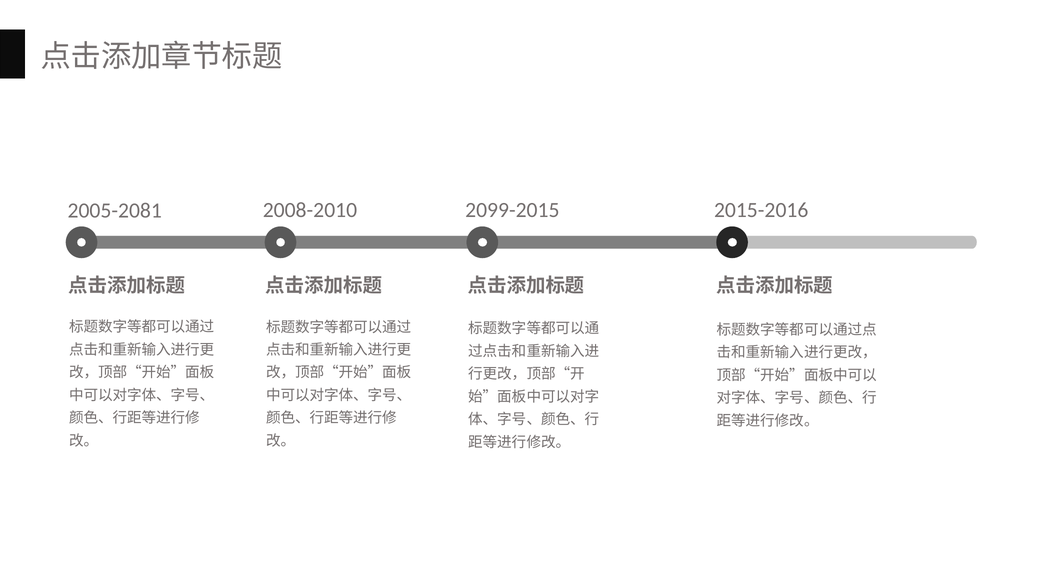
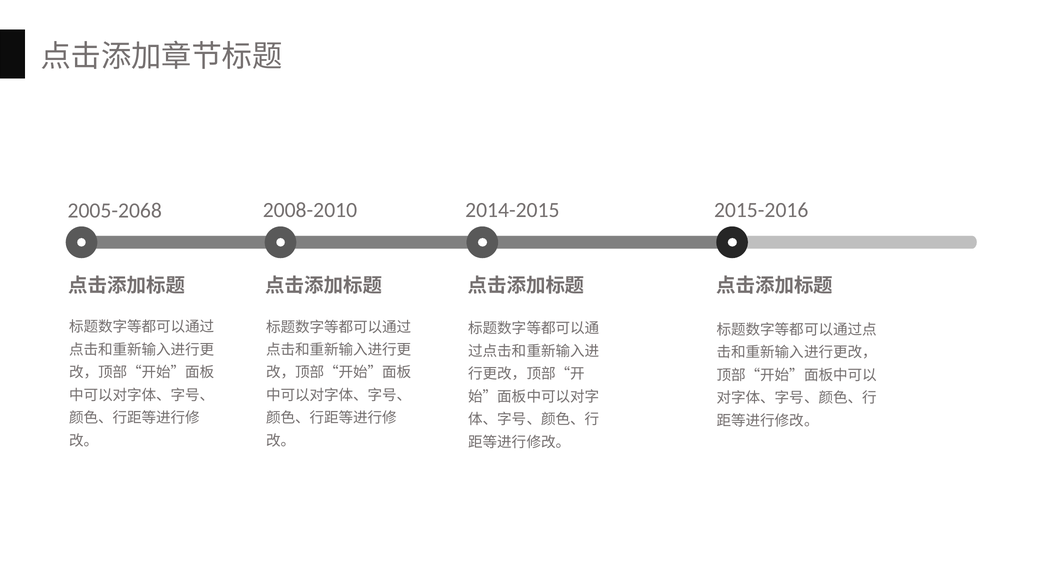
2005-2081: 2005-2081 -> 2005-2068 (115, 211)
2099-2015: 2099-2015 -> 2014-2015 (512, 210)
